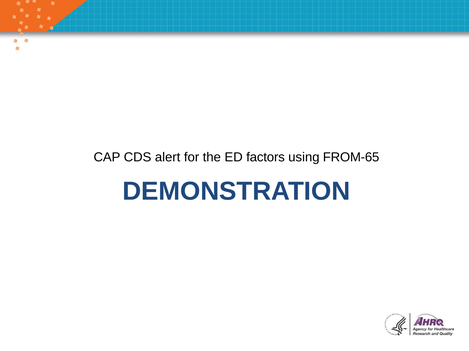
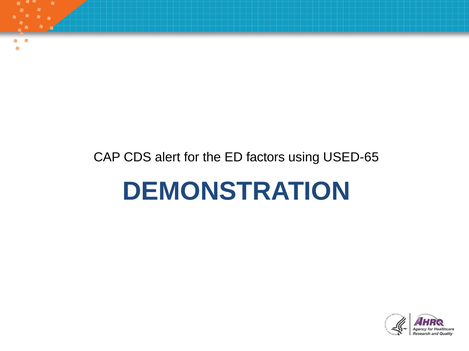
FROM-65: FROM-65 -> USED-65 (351, 158)
